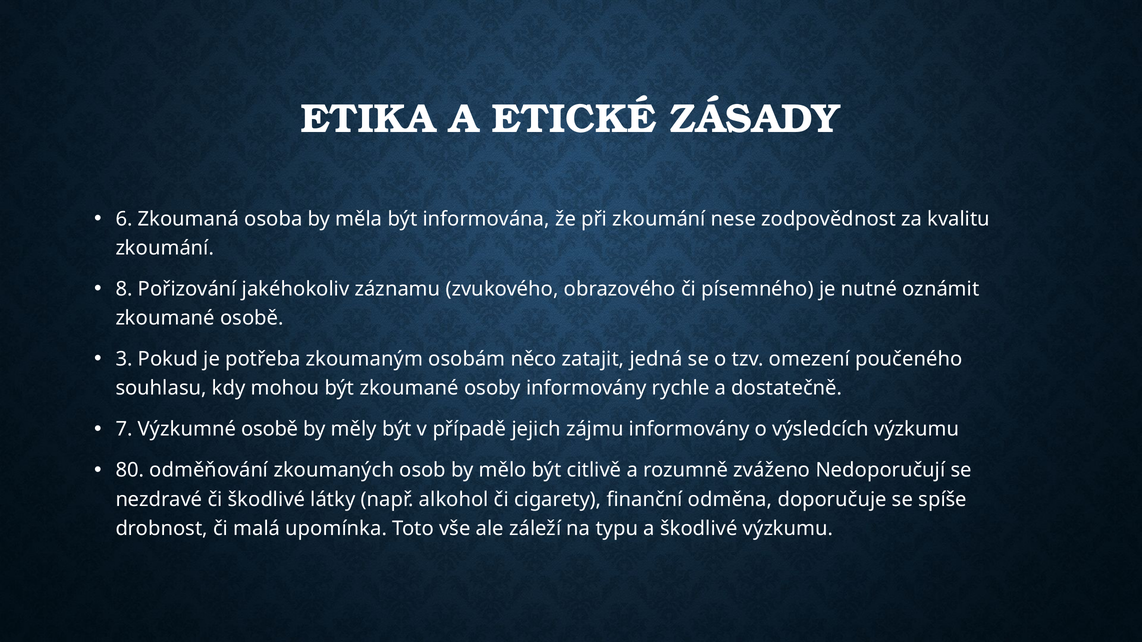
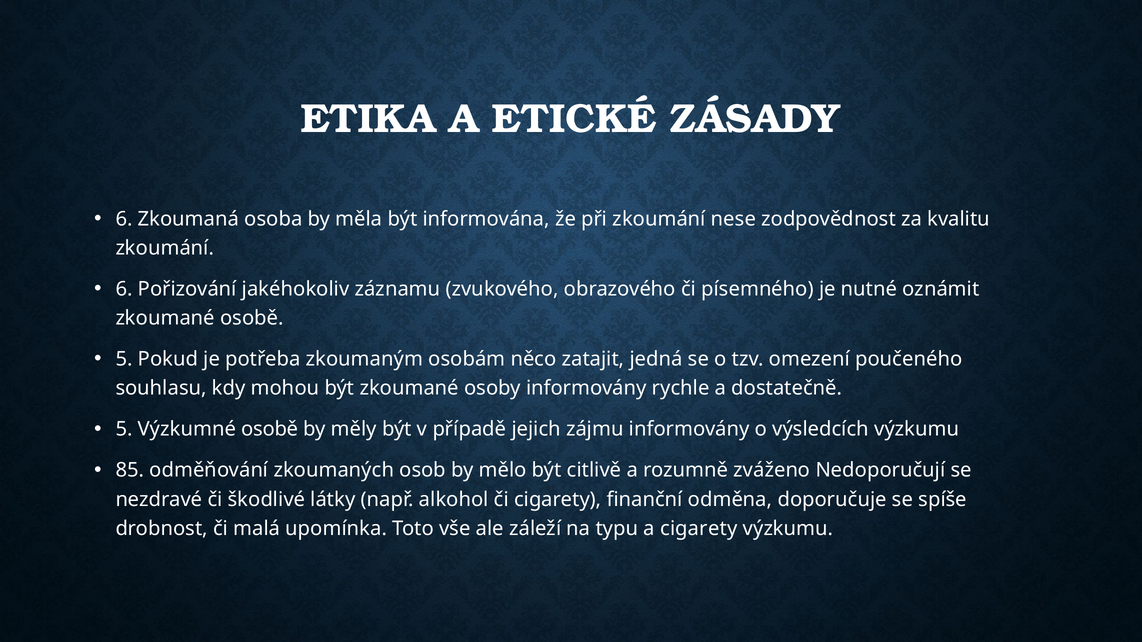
8: 8 -> 6 (124, 289)
3: 3 -> 5 (124, 359)
7: 7 -> 5 (124, 430)
80: 80 -> 85 (130, 471)
a škodlivé: škodlivé -> cigarety (699, 529)
